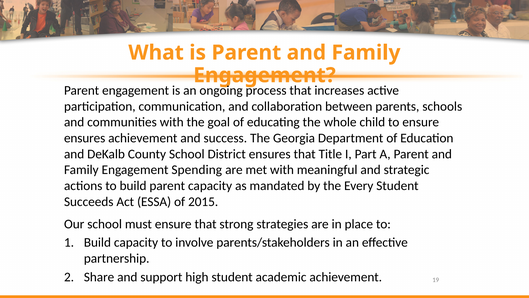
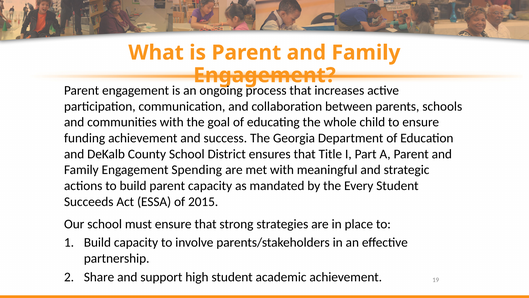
ensures: ensures -> funding (85, 138)
